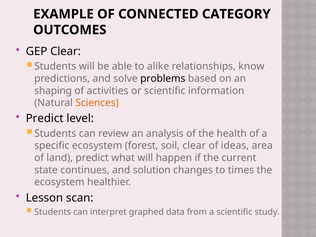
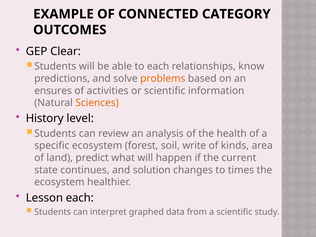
to alike: alike -> each (158, 66)
problems colour: black -> orange (163, 79)
shaping: shaping -> ensures (53, 91)
Predict: Predict -> History (45, 118)
soil clear: clear -> write (194, 146)
ideas: ideas -> kinds (235, 146)
Lesson scan: scan -> each (80, 198)
